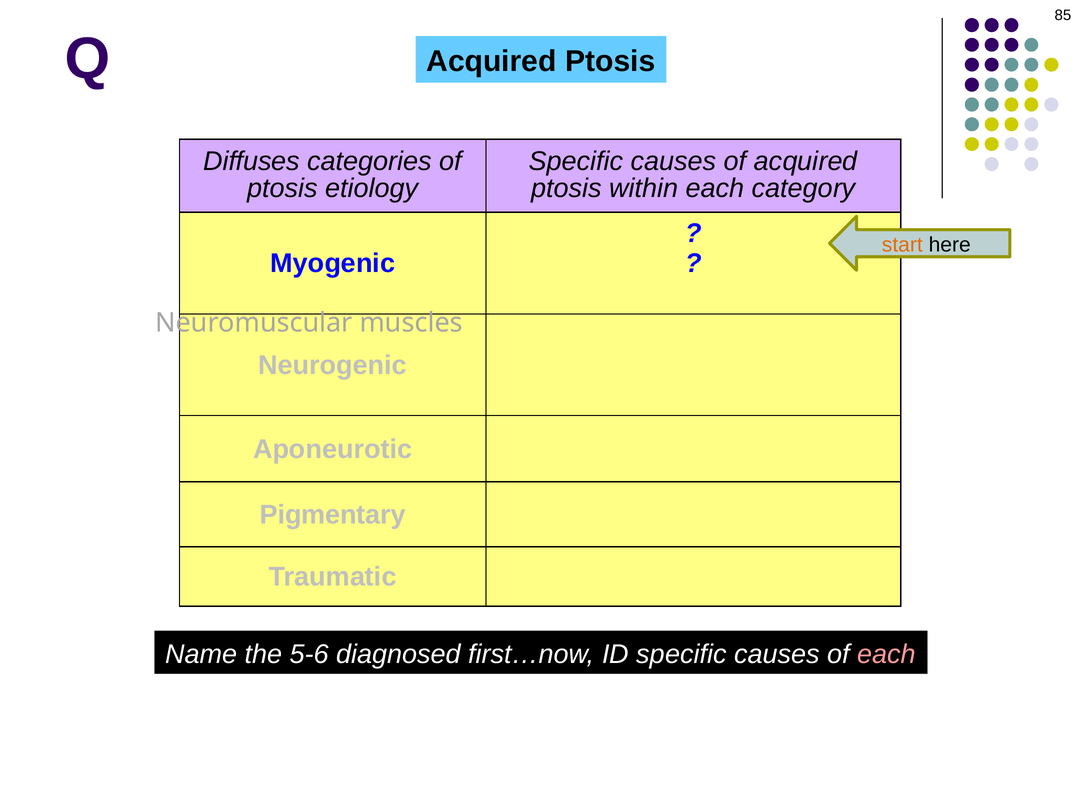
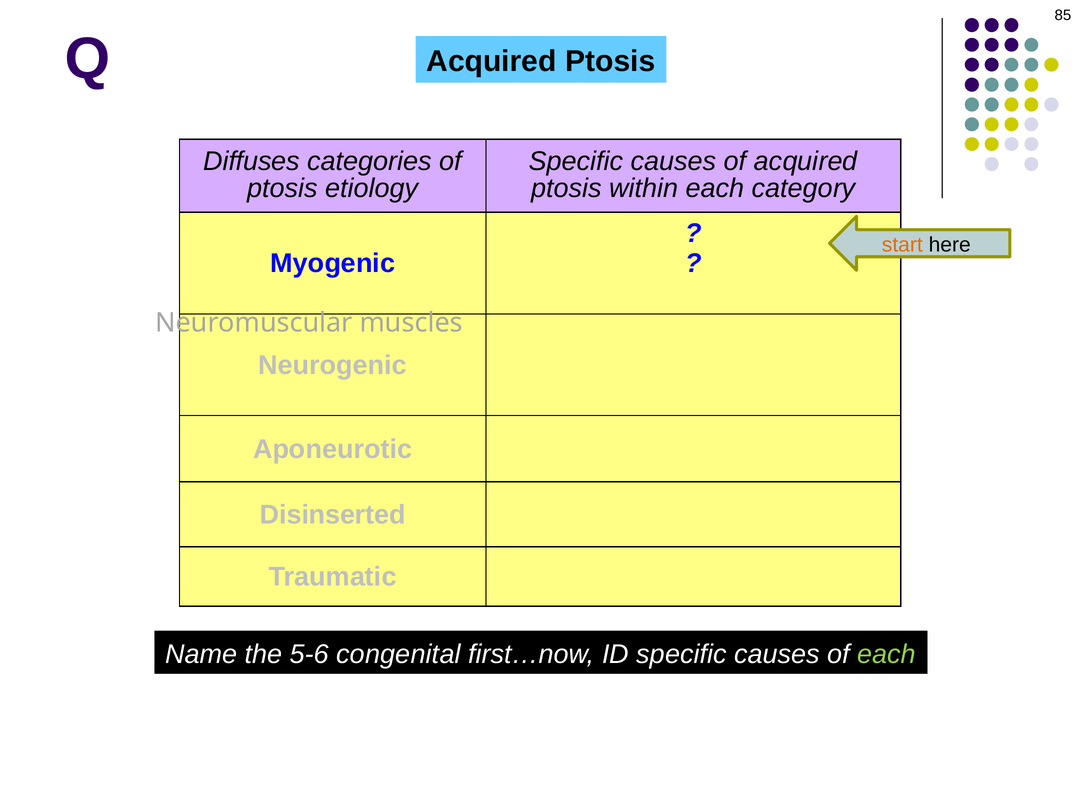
Pigmentary: Pigmentary -> Disinserted (333, 515)
diagnosed: diagnosed -> congenital (399, 655)
each colour: pink -> light green (887, 655)
